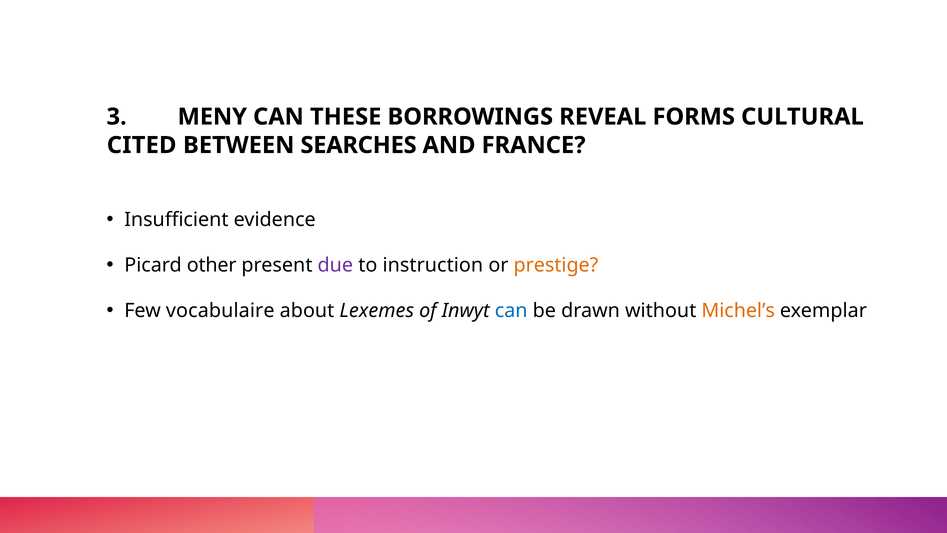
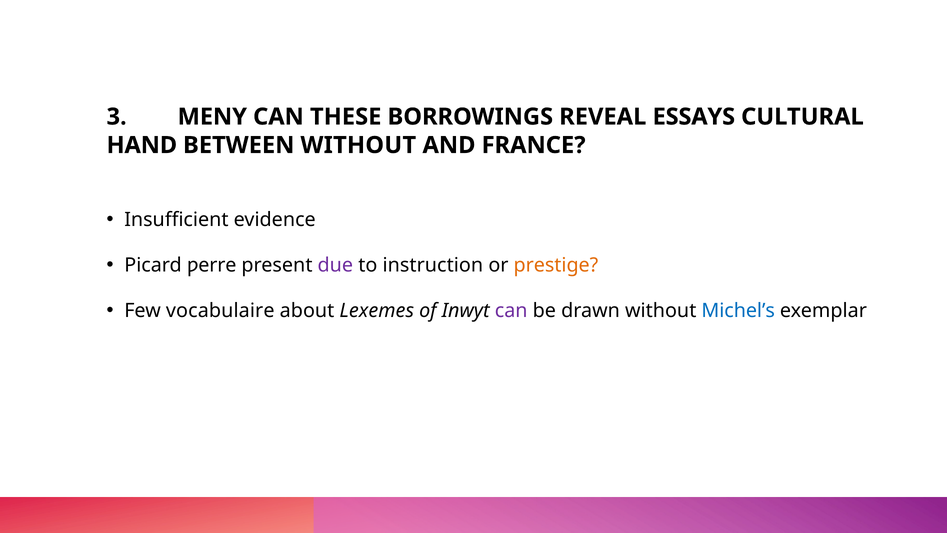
FORMS: FORMS -> ESSAYS (694, 117)
CITED: CITED -> HAND (142, 145)
BETWEEN SEARCHES: SEARCHES -> WITHOUT (358, 145)
other: other -> ƿerre (212, 265)
can colour: blue -> purple (511, 310)
Michel’s colour: orange -> blue (738, 310)
